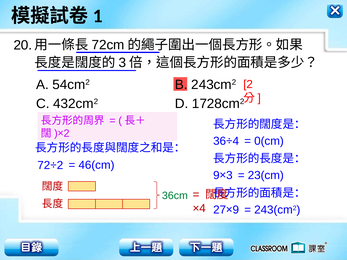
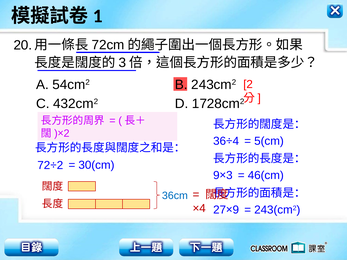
0(cm: 0(cm -> 5(cm (269, 141)
46(cm: 46(cm -> 30(cm (96, 165)
23(cm: 23(cm -> 46(cm (266, 175)
36cm colour: green -> blue (175, 196)
